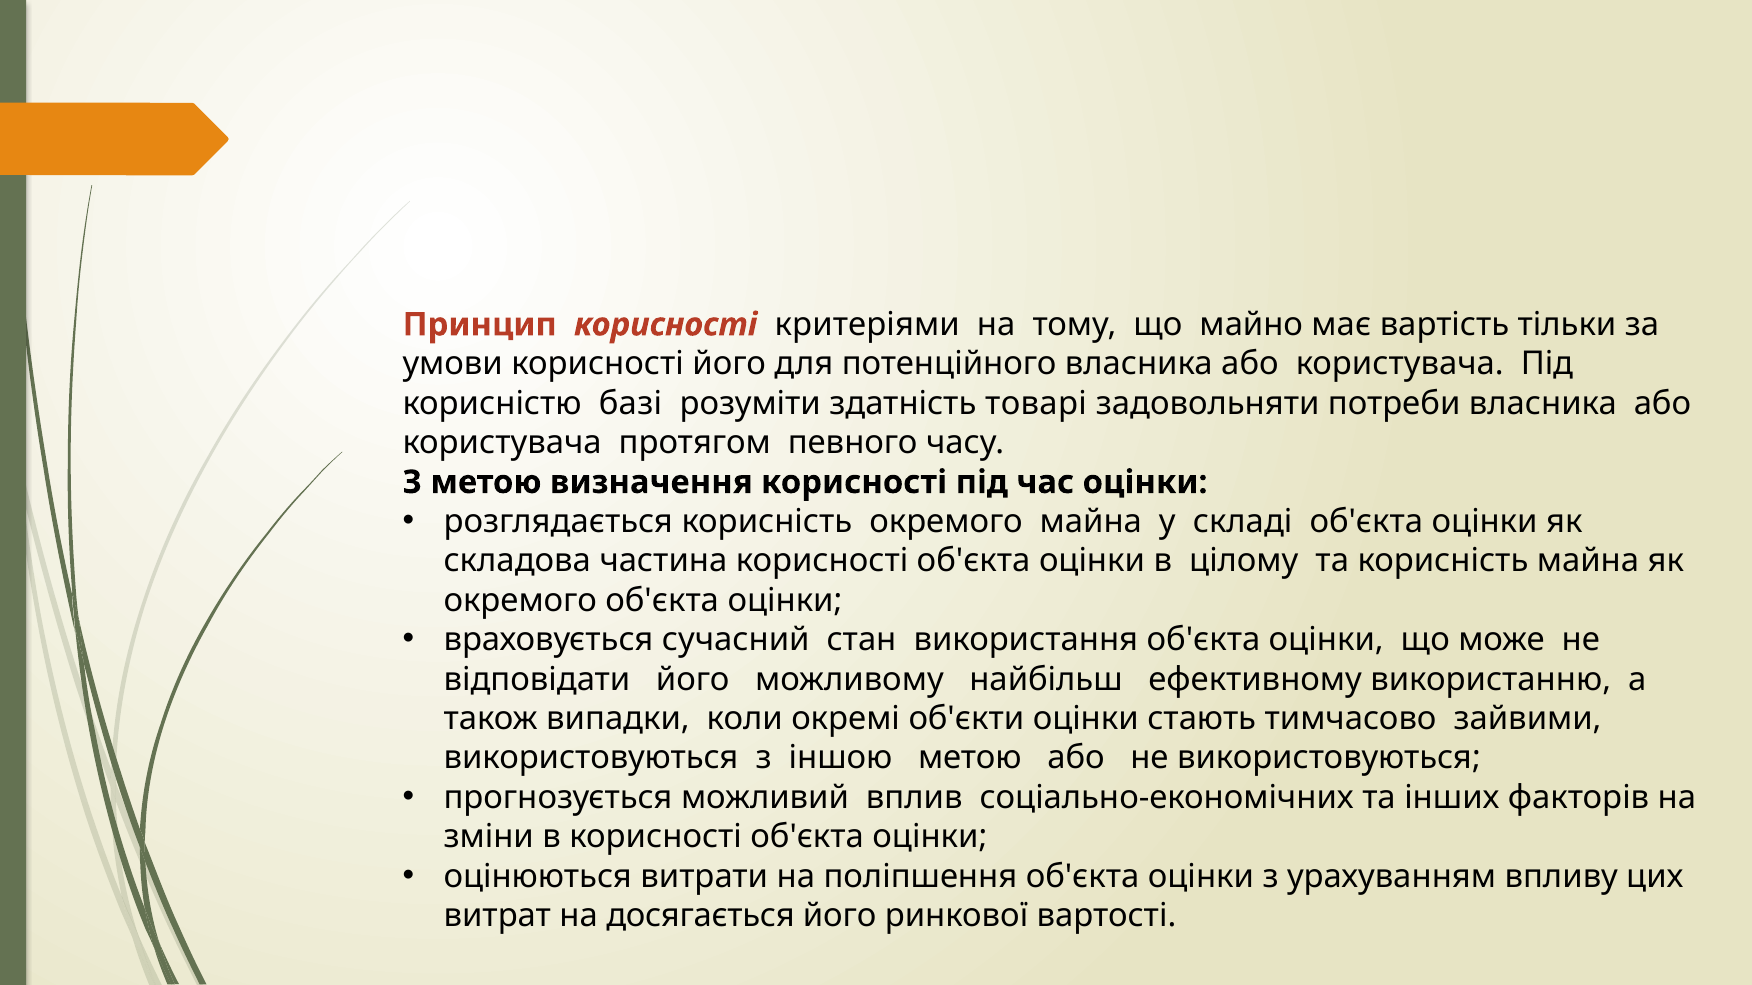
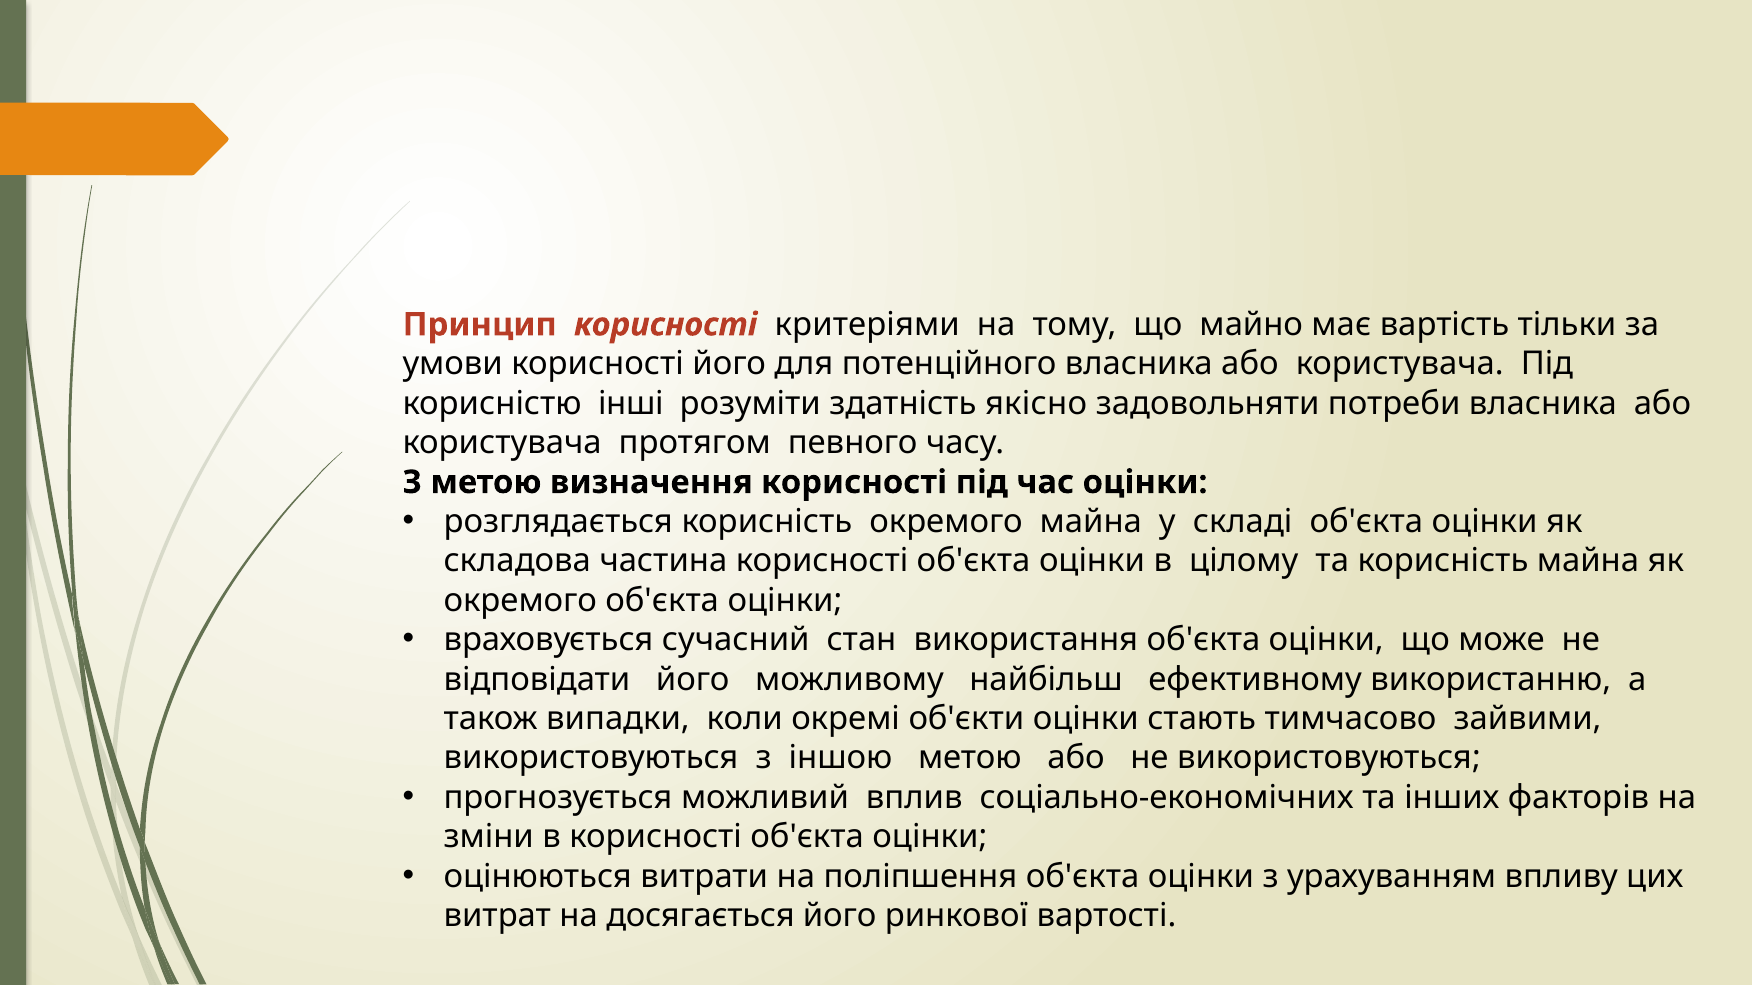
базі: базі -> інші (631, 404)
товарі: товарі -> якісно (1036, 404)
